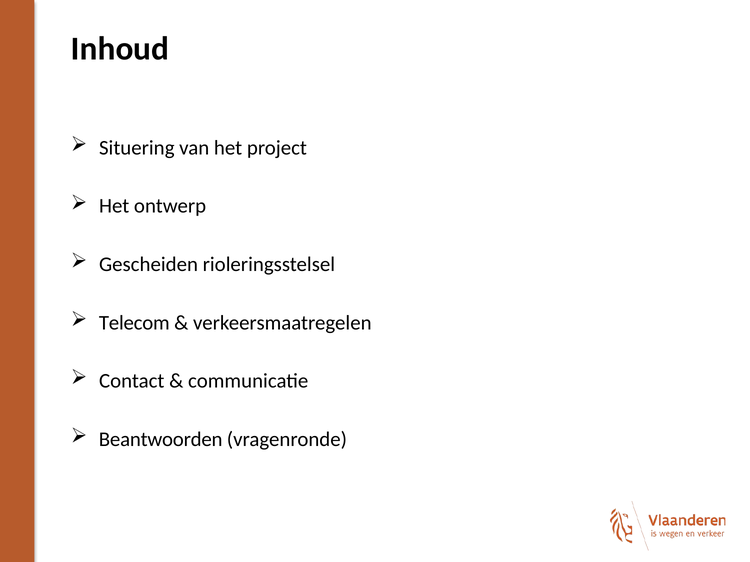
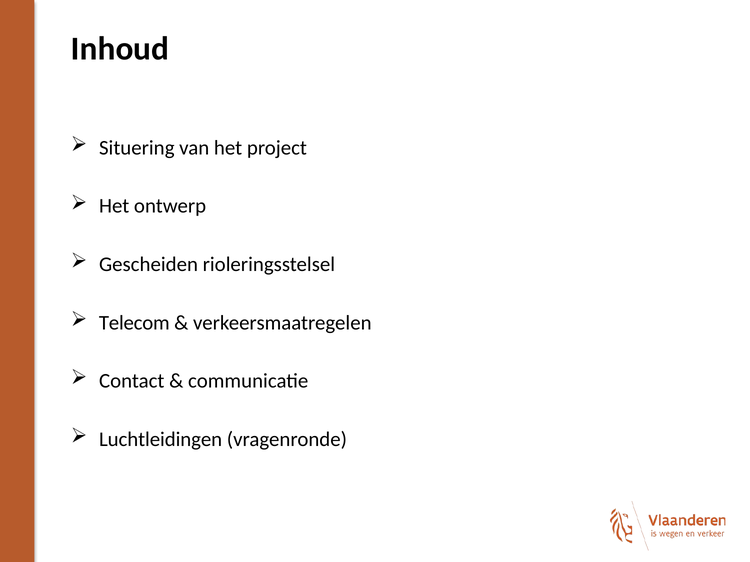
Beantwoorden: Beantwoorden -> Luchtleidingen (161, 440)
